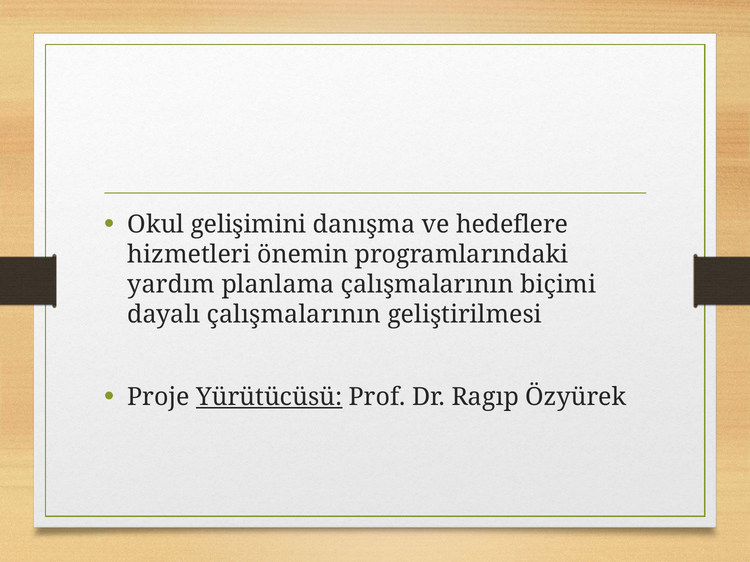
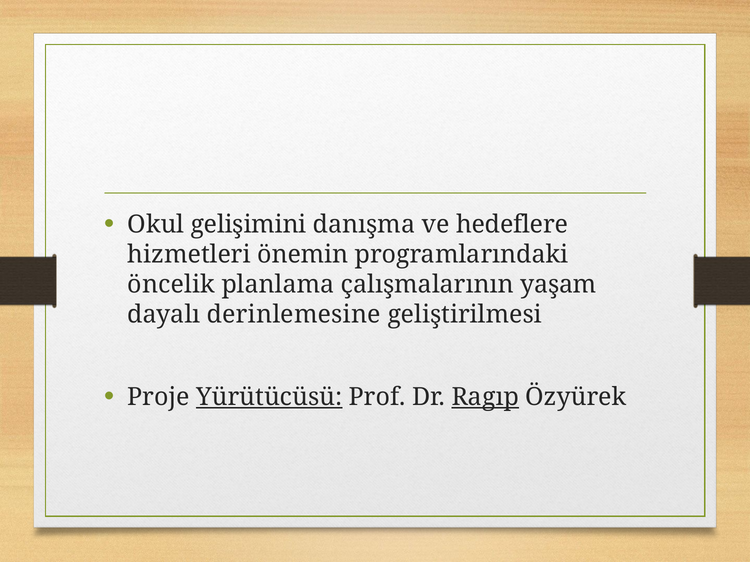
yardım: yardım -> öncelik (171, 285)
biçimi: biçimi -> yaşam (558, 285)
dayalı çalışmalarının: çalışmalarının -> derinlemesine (294, 315)
Ragıp underline: none -> present (485, 397)
